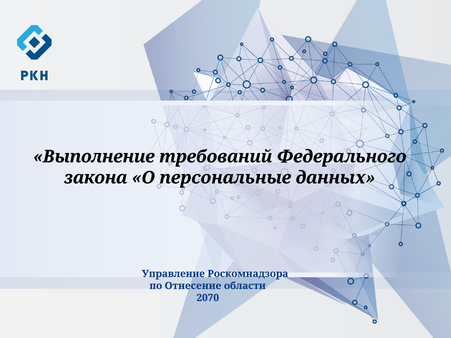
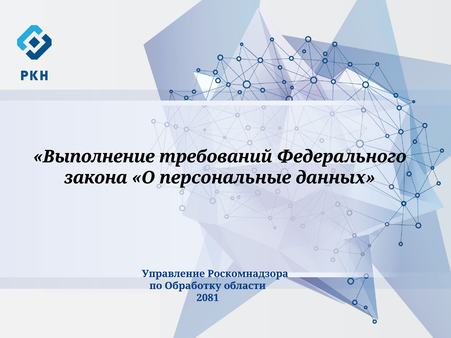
Отнесение: Отнесение -> Обработку (193, 286)
2070: 2070 -> 2081 (208, 298)
